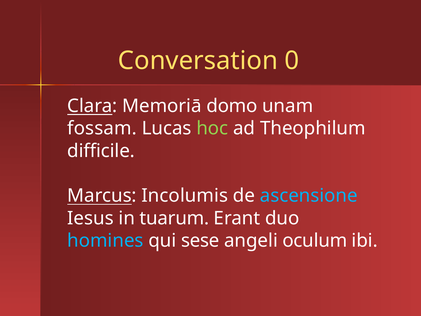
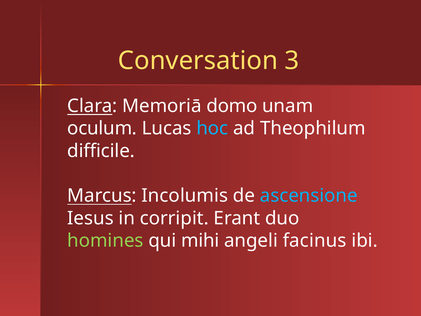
0: 0 -> 3 (292, 61)
fossam: fossam -> oculum (102, 128)
hoc colour: light green -> light blue (212, 128)
tuarum: tuarum -> corripit (174, 218)
homines colour: light blue -> light green (105, 241)
sese: sese -> mihi (200, 241)
oculum: oculum -> facinus (315, 241)
